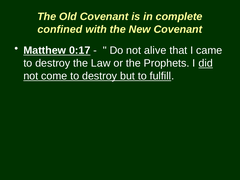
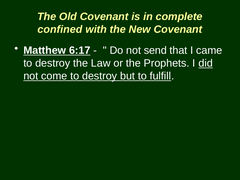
0:17: 0:17 -> 6:17 (80, 50)
alive: alive -> send (155, 50)
